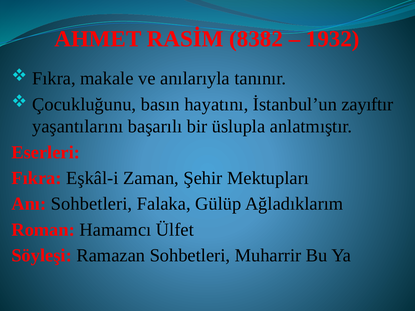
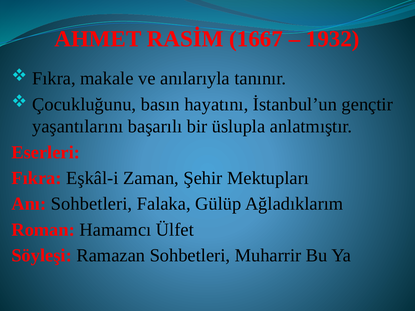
8382: 8382 -> 1667 (256, 39)
zayıftır: zayıftır -> gençtir (367, 104)
